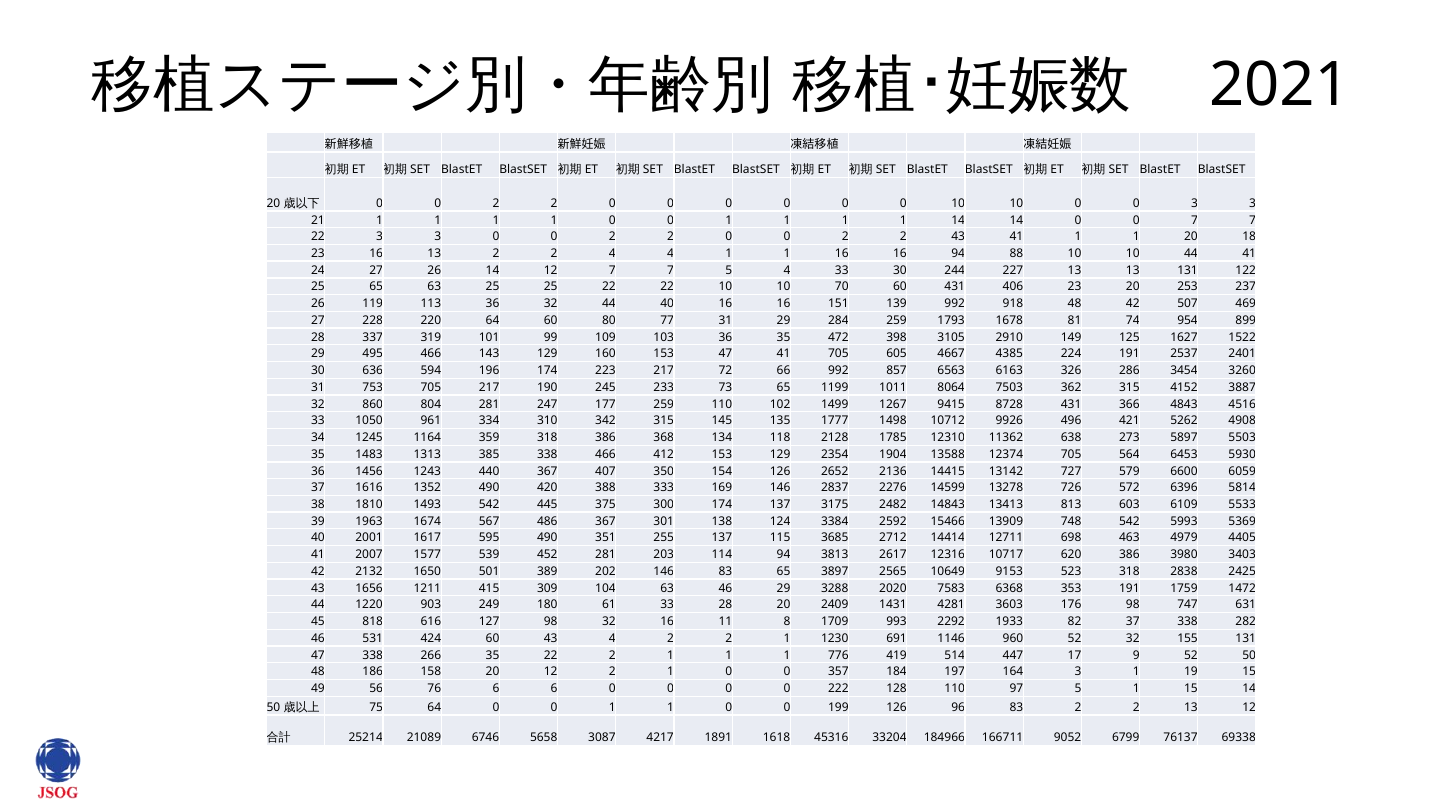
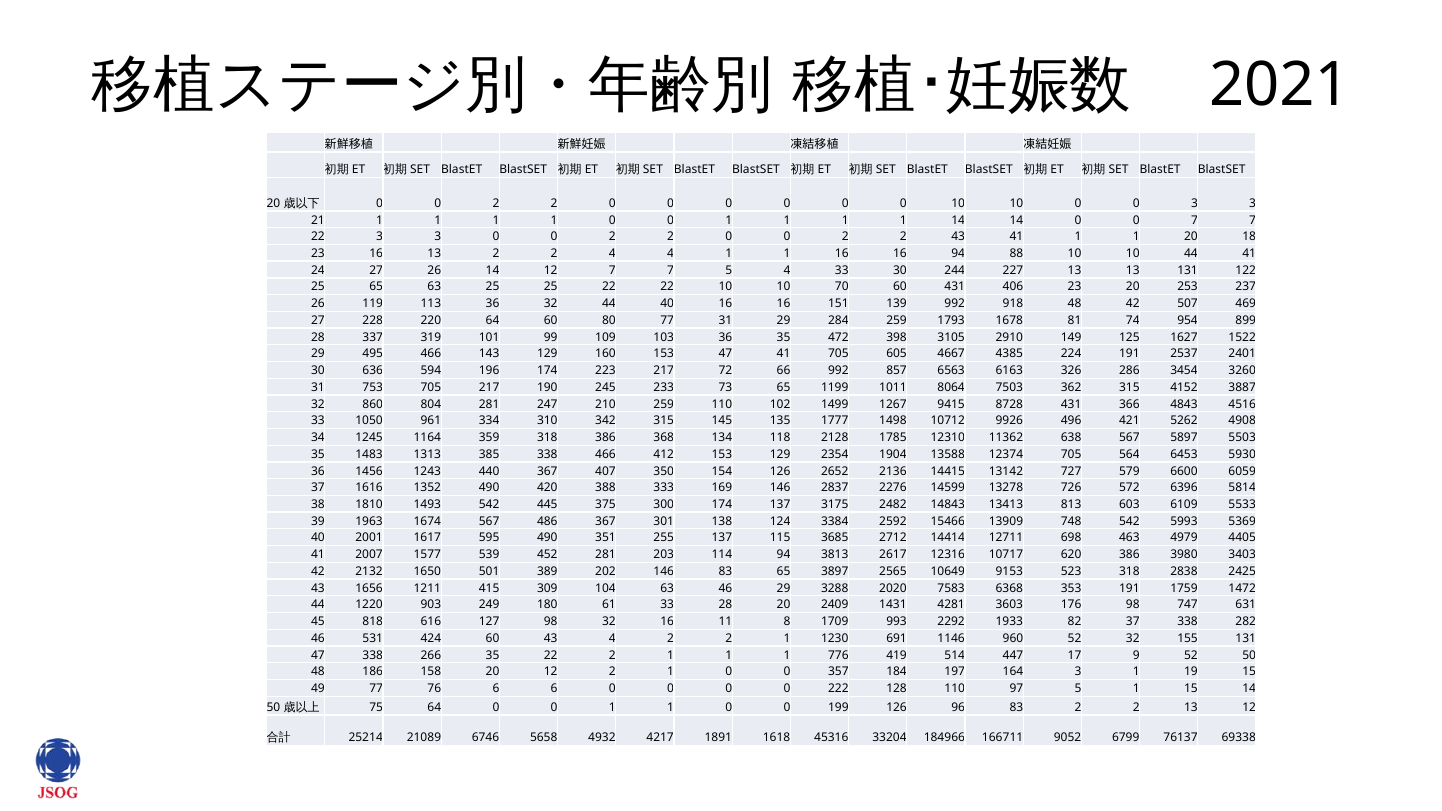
177: 177 -> 210 (606, 404)
638 273: 273 -> 567 (1129, 438)
49 56: 56 -> 77 (376, 689)
3087: 3087 -> 4932 (602, 738)
